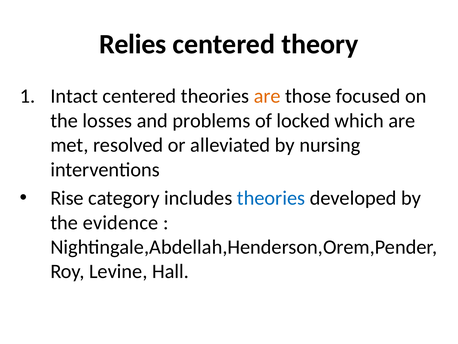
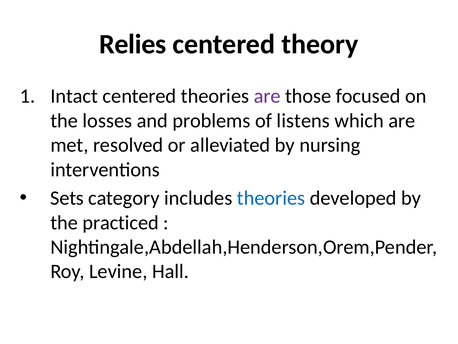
are colour: orange -> purple (267, 96)
locked: locked -> listens (303, 121)
Rise: Rise -> Sets (67, 198)
evidence: evidence -> practiced (121, 222)
